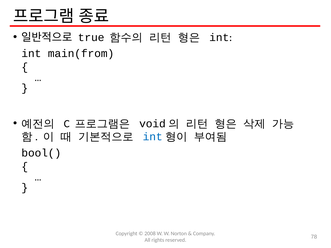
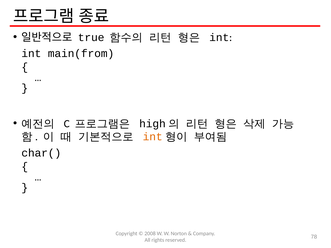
void: void -> high (152, 124)
int colour: blue -> orange (153, 137)
bool(: bool( -> char( (41, 153)
